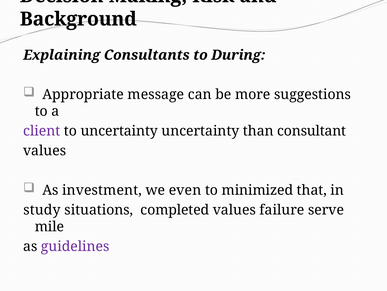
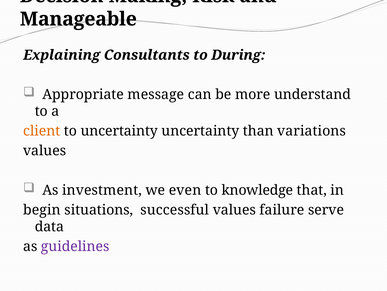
Background: Background -> Manageable (78, 19)
suggestions: suggestions -> understand (313, 94)
client colour: purple -> orange (42, 131)
consultant: consultant -> variations (312, 131)
minimized: minimized -> knowledge (257, 190)
study: study -> begin (42, 209)
completed: completed -> successful (175, 209)
mile: mile -> data (49, 226)
